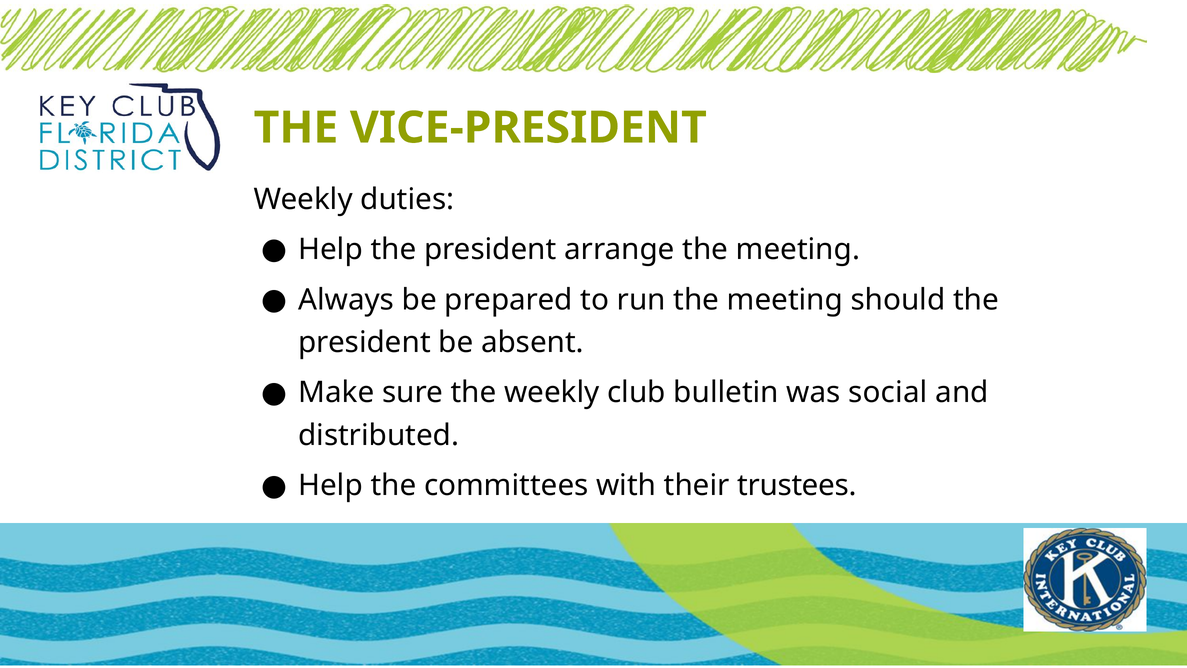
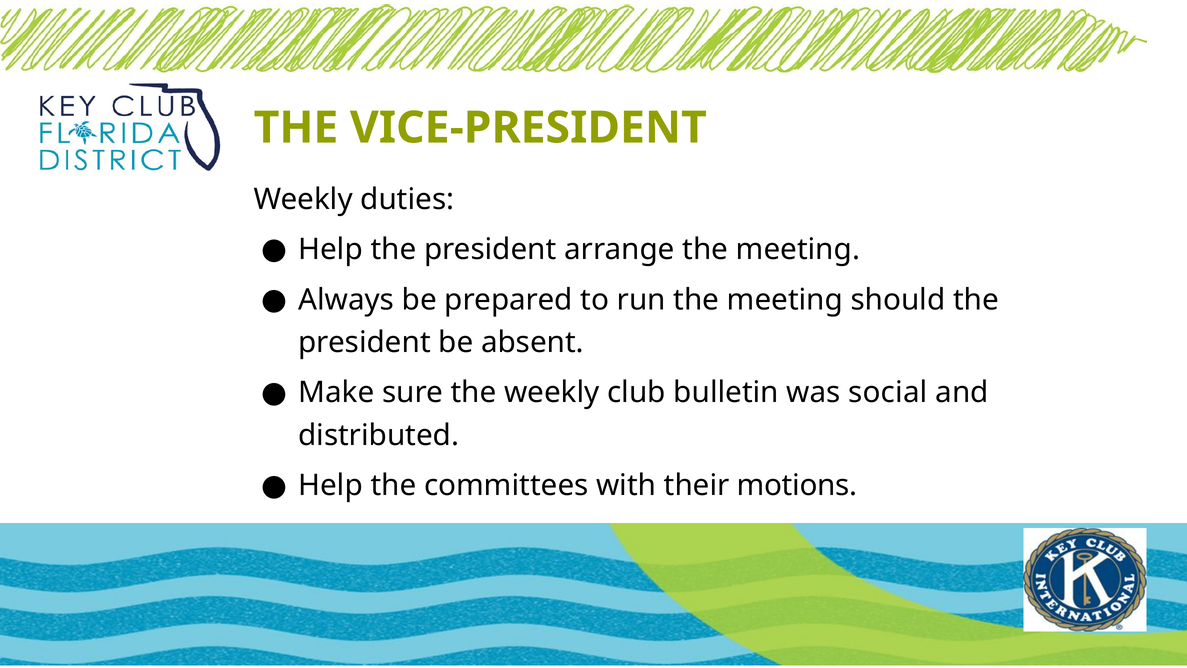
trustees: trustees -> motions (797, 485)
